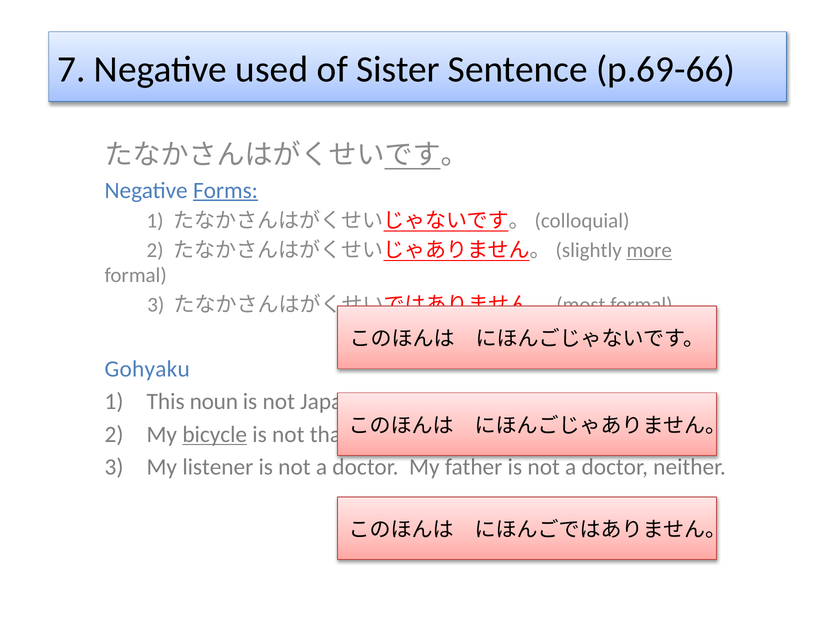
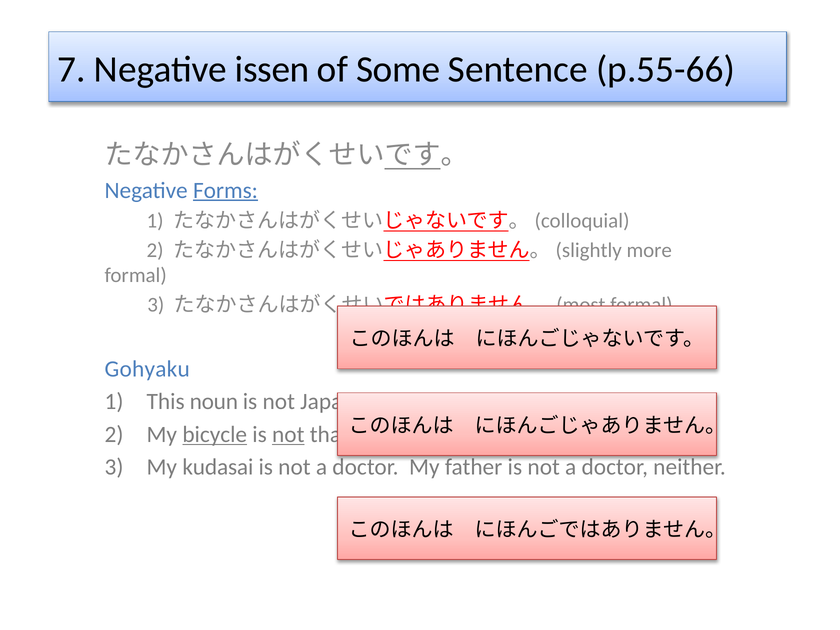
used: used -> issen (272, 69)
Sister: Sister -> Some (398, 69)
p.69-66: p.69-66 -> p.55-66 (666, 69)
more underline: present -> none (649, 250)
not underline: none -> present (288, 434)
listener: listener -> kudasai (218, 467)
